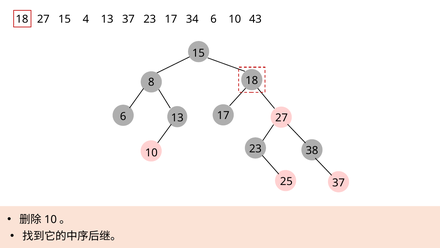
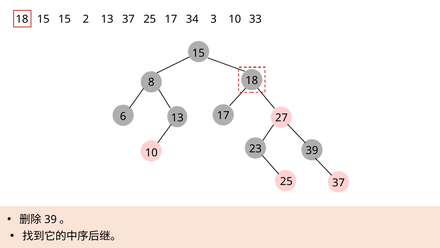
18 27: 27 -> 15 (43, 19)
4: 4 -> 2 (86, 19)
37 23: 23 -> 25 (150, 19)
34 6: 6 -> 3 (214, 19)
43: 43 -> 33 (255, 19)
23 38: 38 -> 39 (312, 150)
10: 10 -> 39 (51, 219)
